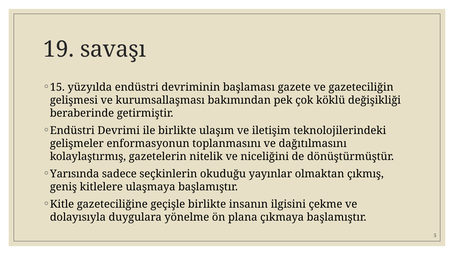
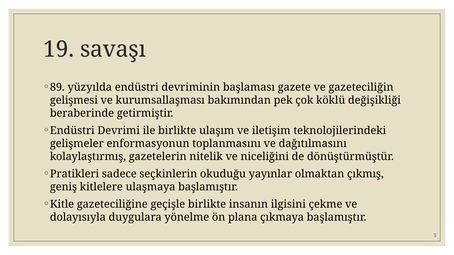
15: 15 -> 89 (57, 87)
Yarısında: Yarısında -> Pratikleri (75, 174)
